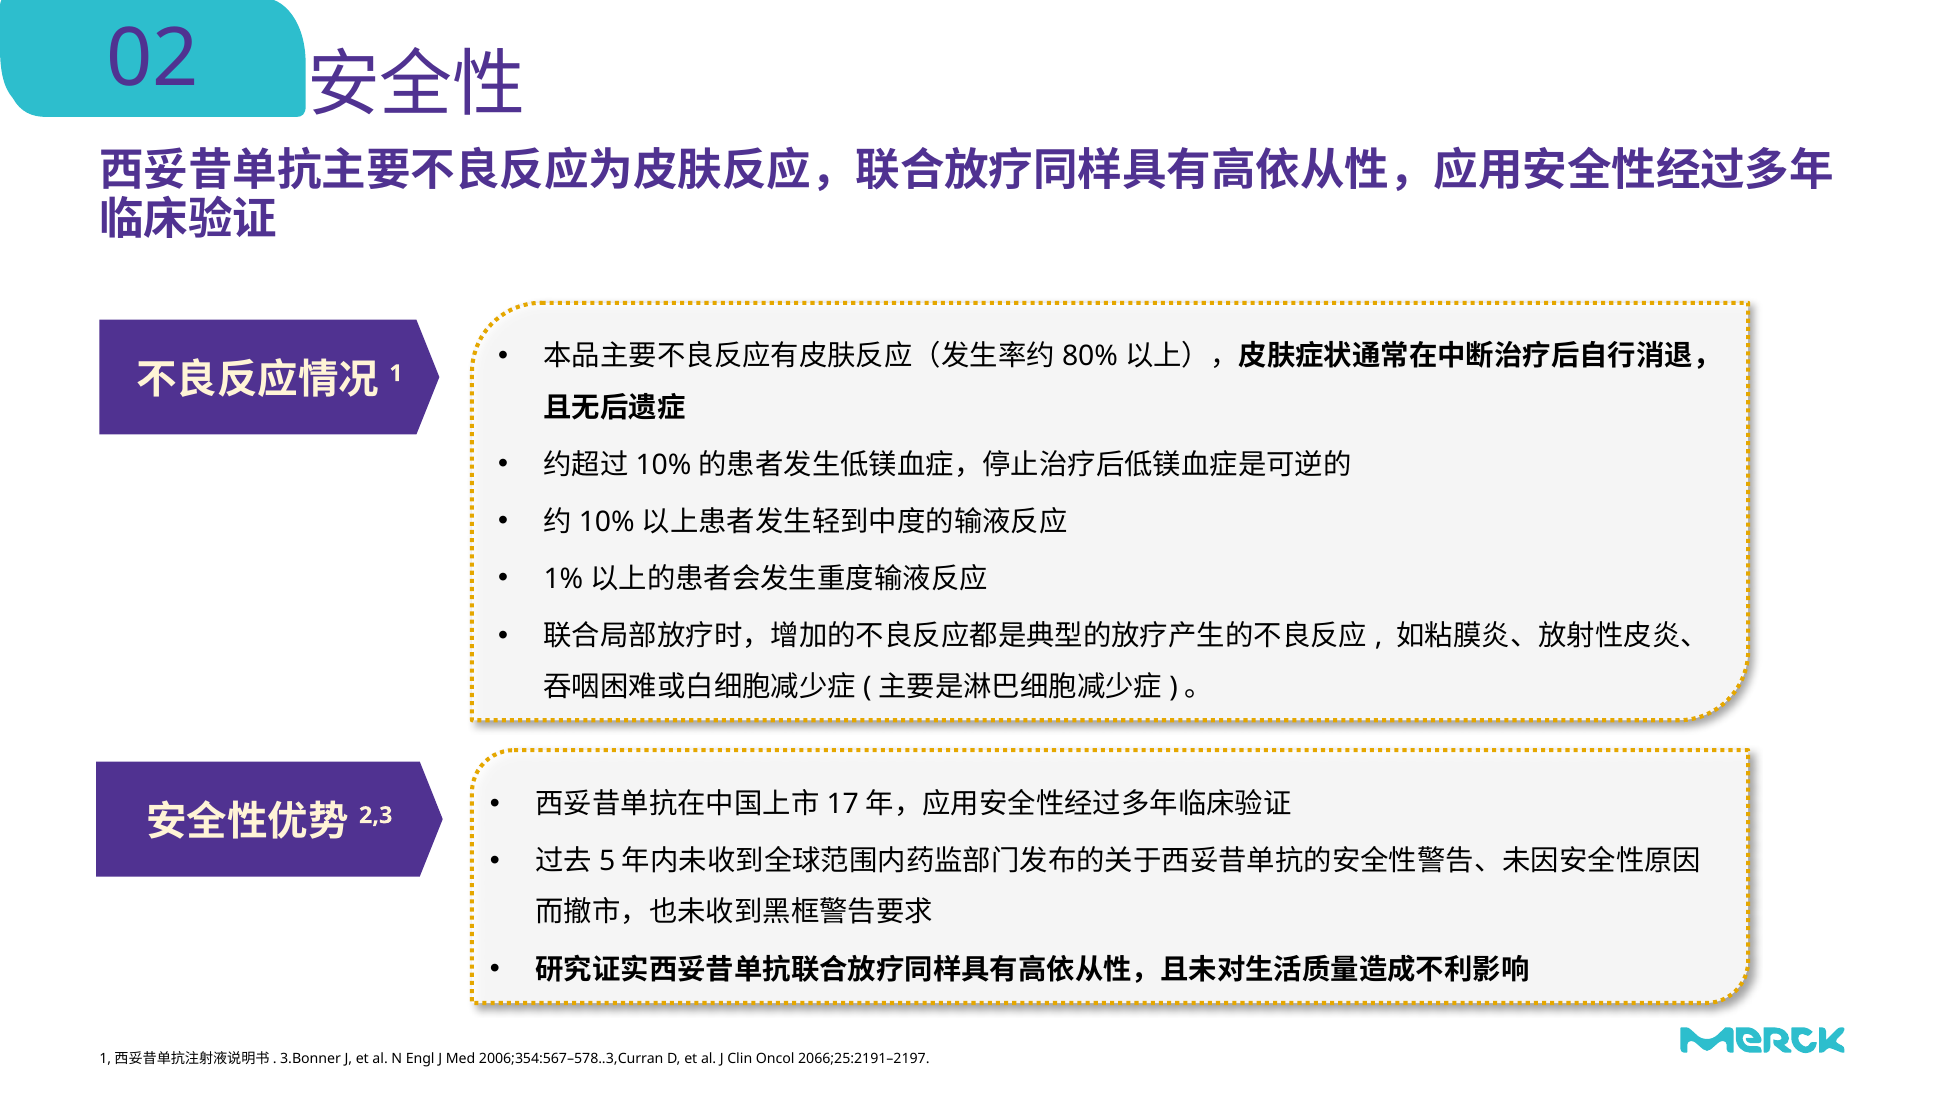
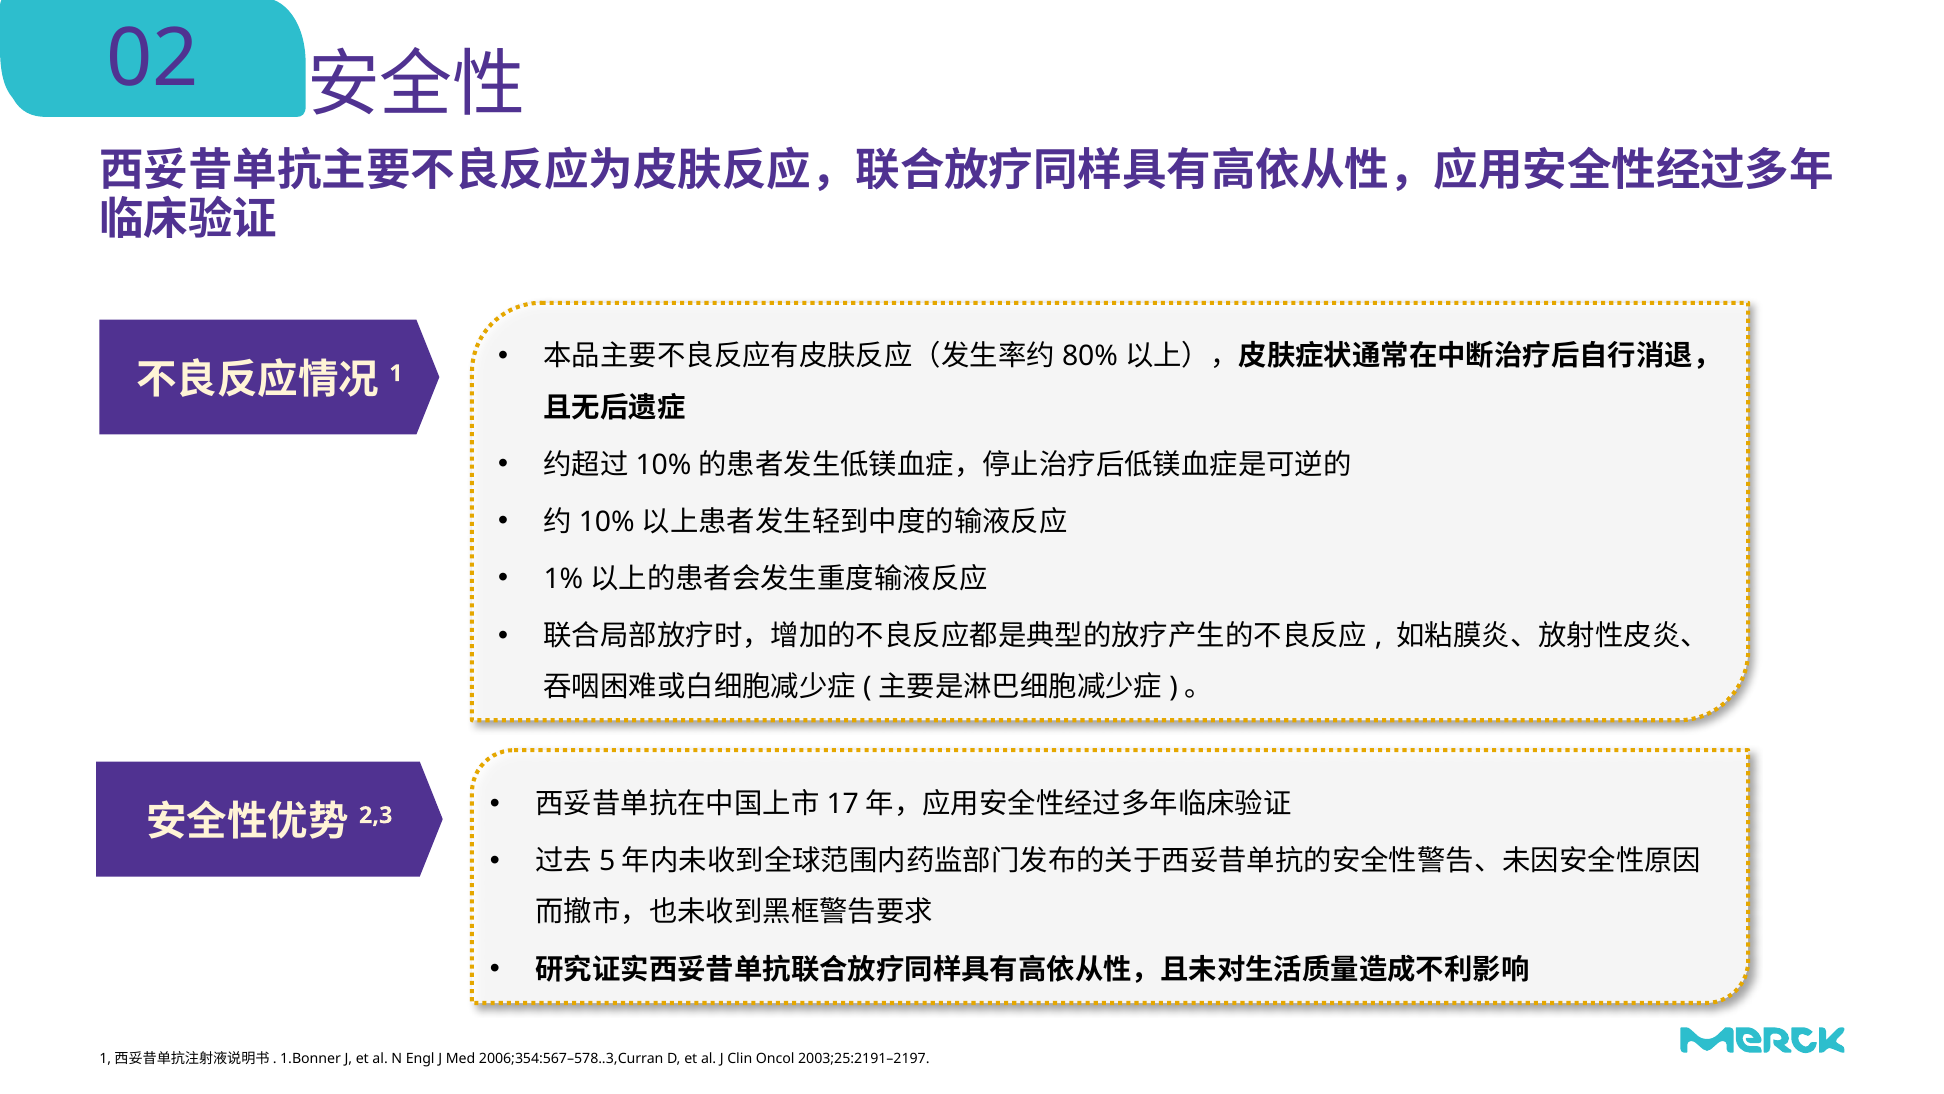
3.Bonner: 3.Bonner -> 1.Bonner (311, 1059)
2066;25:2191–2197: 2066;25:2191–2197 -> 2003;25:2191–2197 (864, 1059)
